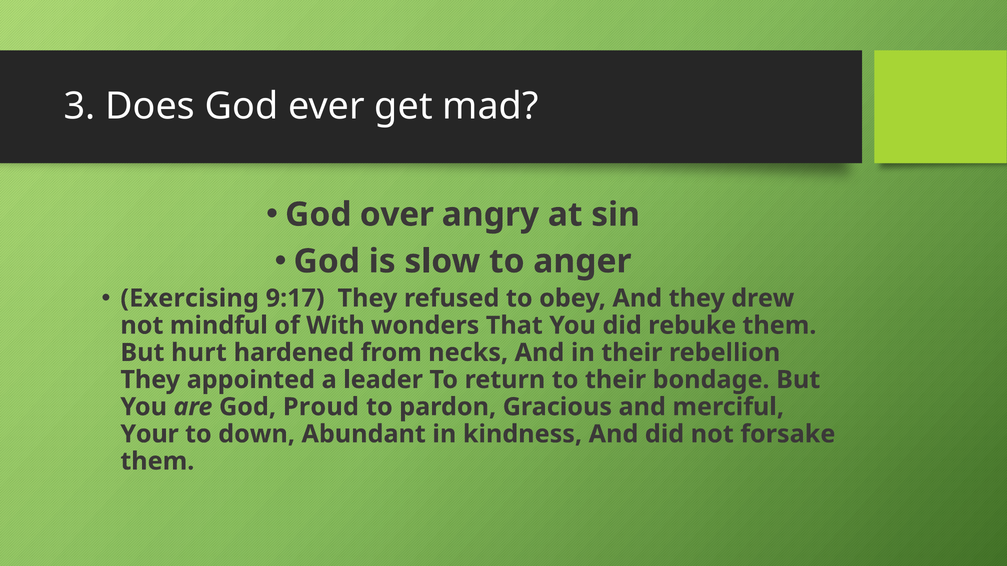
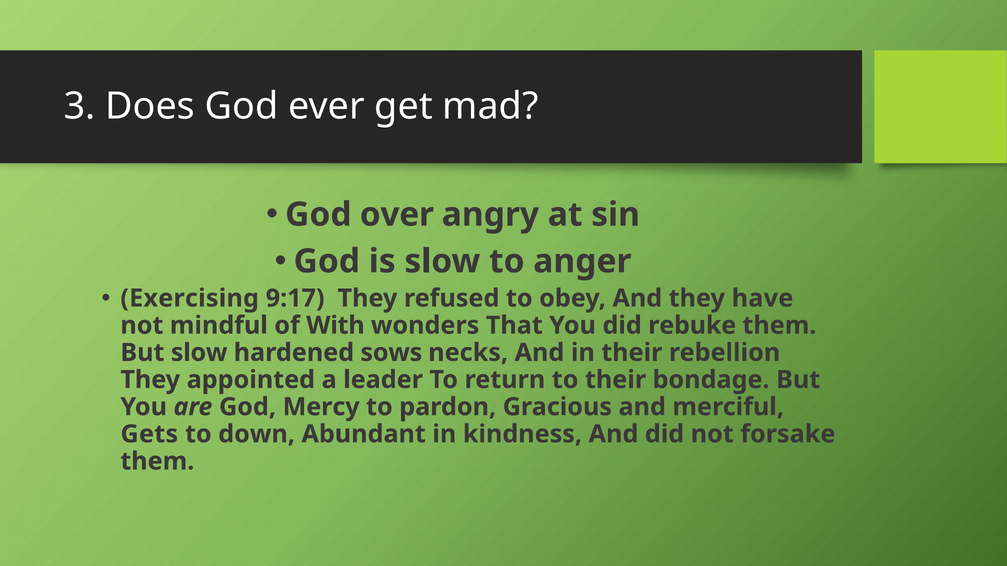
drew: drew -> have (763, 299)
But hurt: hurt -> slow (199, 353)
from: from -> sows (391, 353)
Proud: Proud -> Mercy (321, 407)
Your: Your -> Gets (149, 434)
